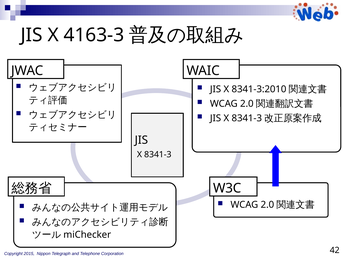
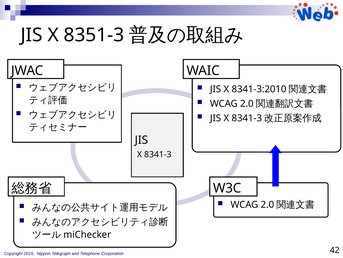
4163-3: 4163-3 -> 8351-3 (94, 35)
